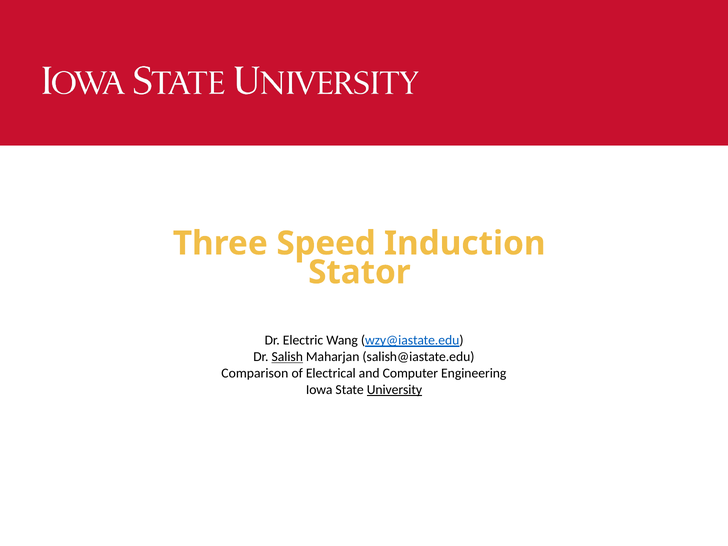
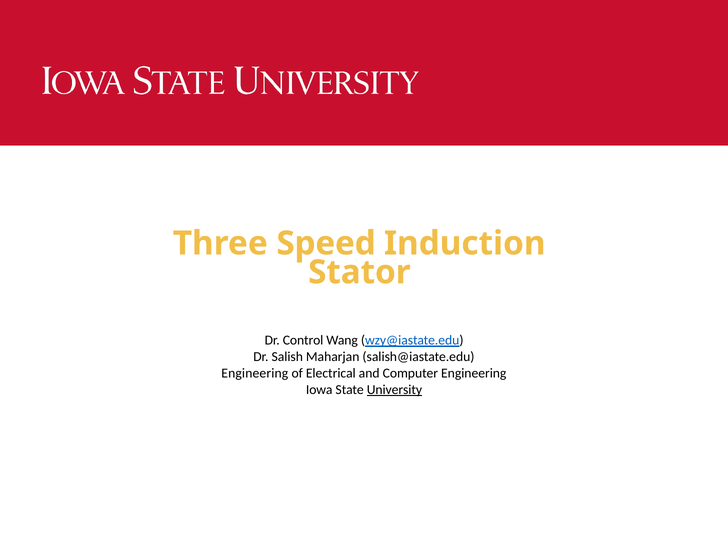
Electric: Electric -> Control (303, 340)
Salish underline: present -> none (287, 357)
Comparison: Comparison -> Engineering (255, 373)
